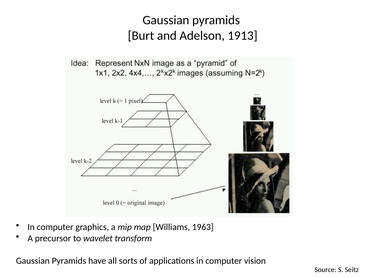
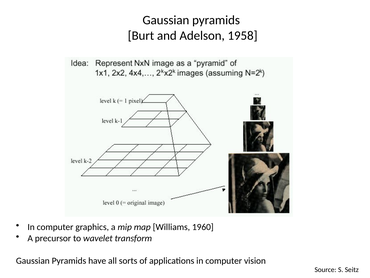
1913: 1913 -> 1958 (243, 36)
1963: 1963 -> 1960 (203, 227)
